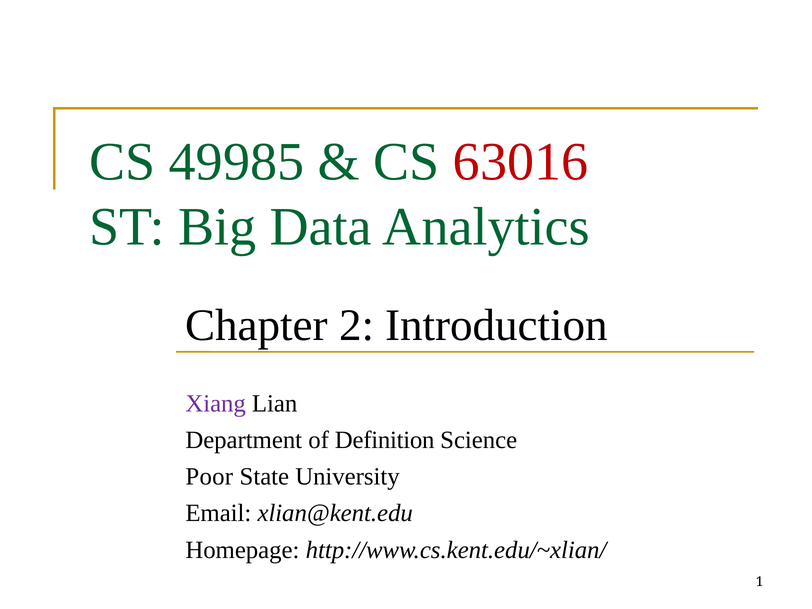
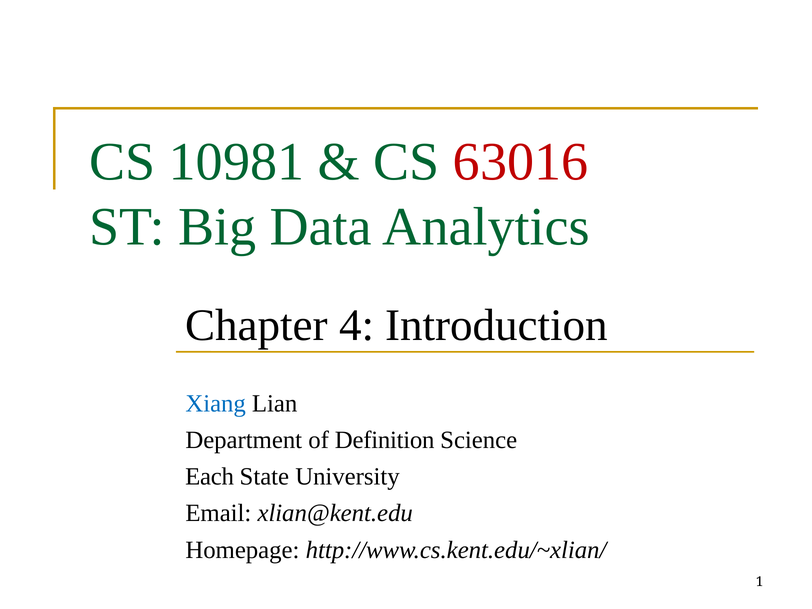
49985: 49985 -> 10981 (237, 162)
2: 2 -> 4 (357, 325)
Xiang colour: purple -> blue (216, 404)
Poor: Poor -> Each (210, 477)
